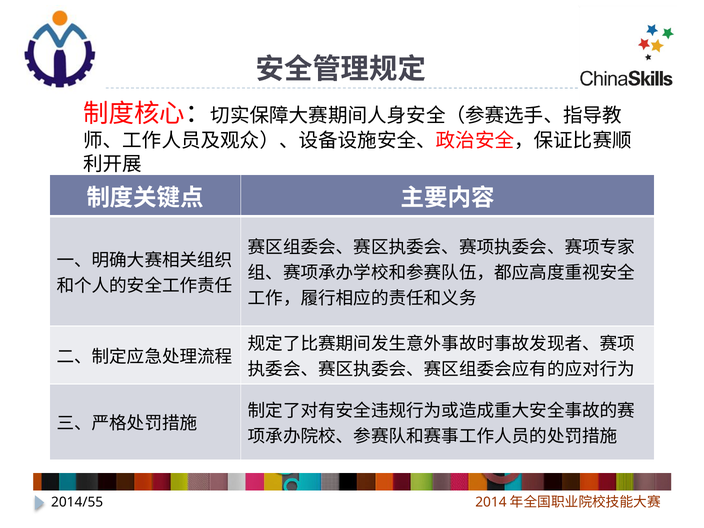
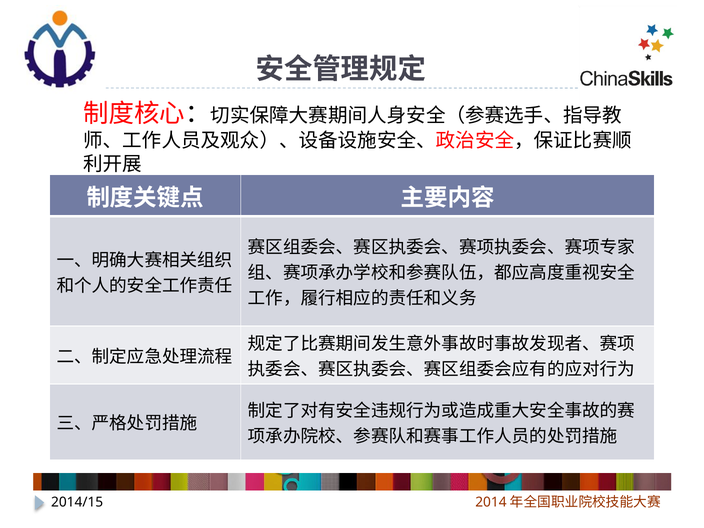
2014/55: 2014/55 -> 2014/15 (77, 502)
